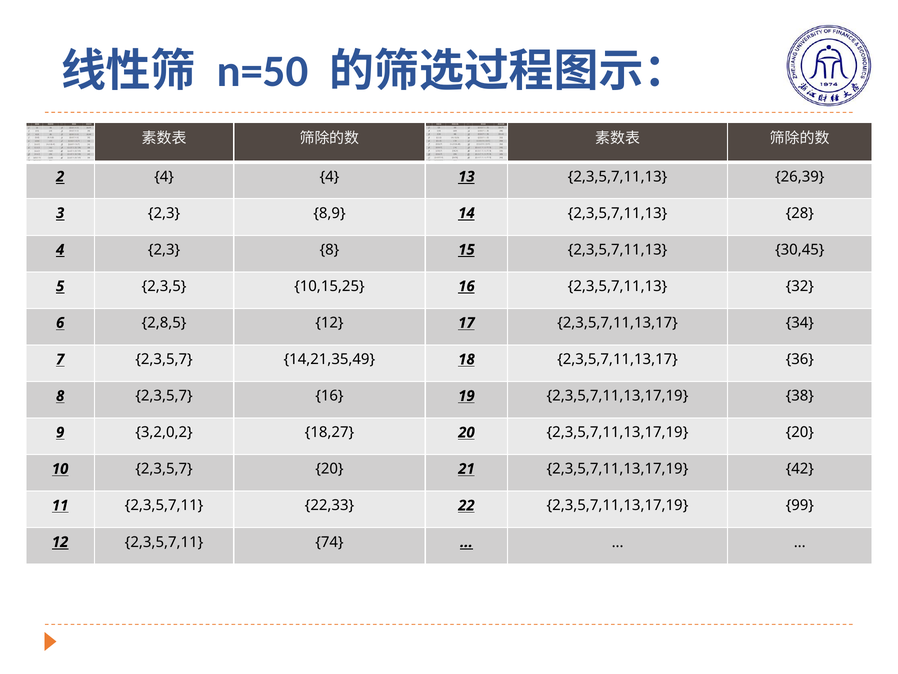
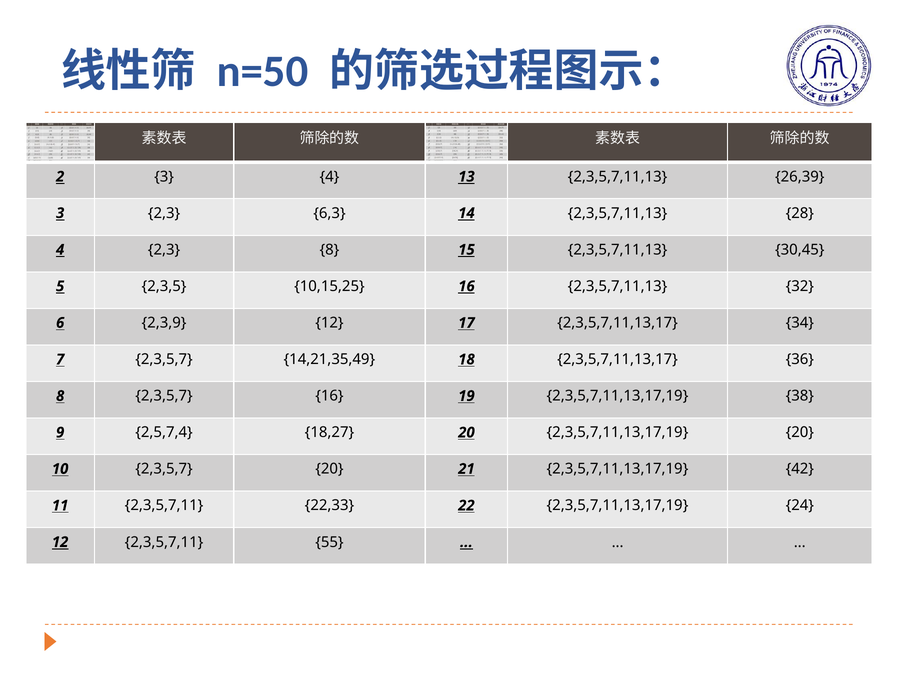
2 4: 4 -> 3 (164, 176)
8,9: 8,9 -> 6,3 (329, 213)
2,8,5: 2,8,5 -> 2,3,9 (164, 323)
3,2,0,2: 3,2,0,2 -> 2,5,7,4 (164, 432)
99: 99 -> 24 (800, 505)
74: 74 -> 55 (329, 542)
